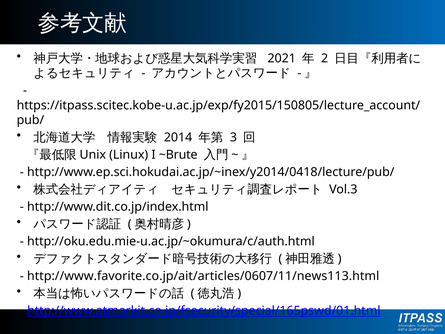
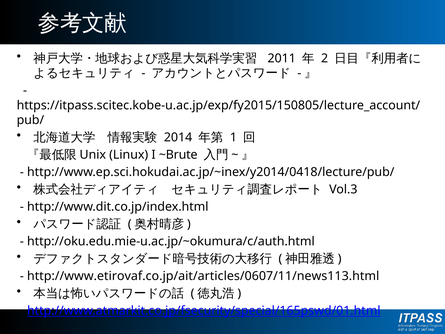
2021: 2021 -> 2011 (282, 58)
3: 3 -> 1 (233, 137)
http://www.favorite.co.jp/ait/articles/0607/11/news113.html: http://www.favorite.co.jp/ait/articles/0607/11/news113.html -> http://www.etirovaf.co.jp/ait/articles/0607/11/news113.html (203, 276)
